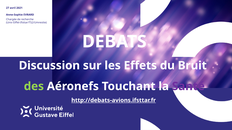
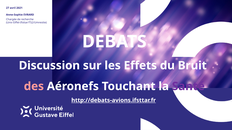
des colour: light green -> pink (34, 87)
